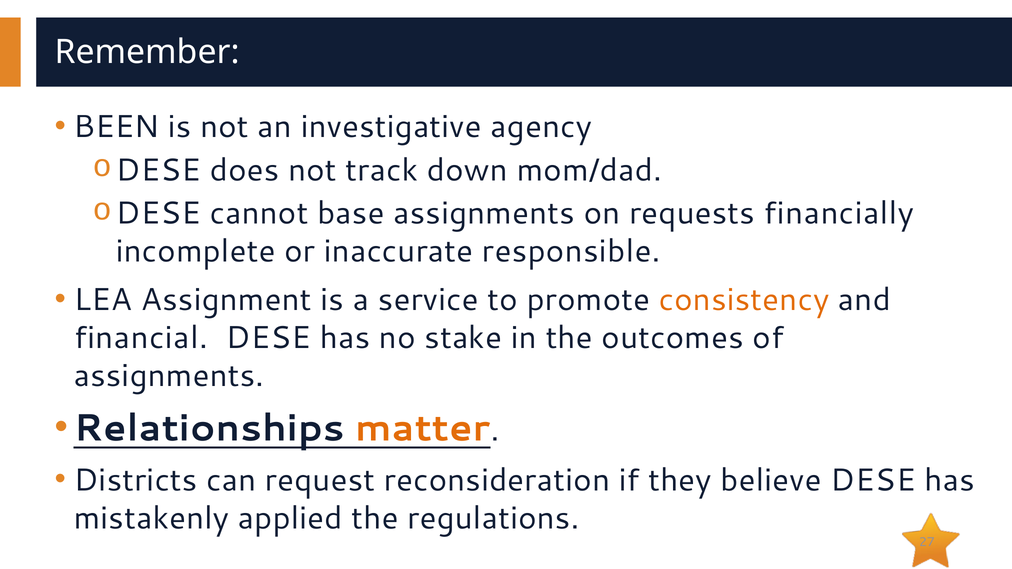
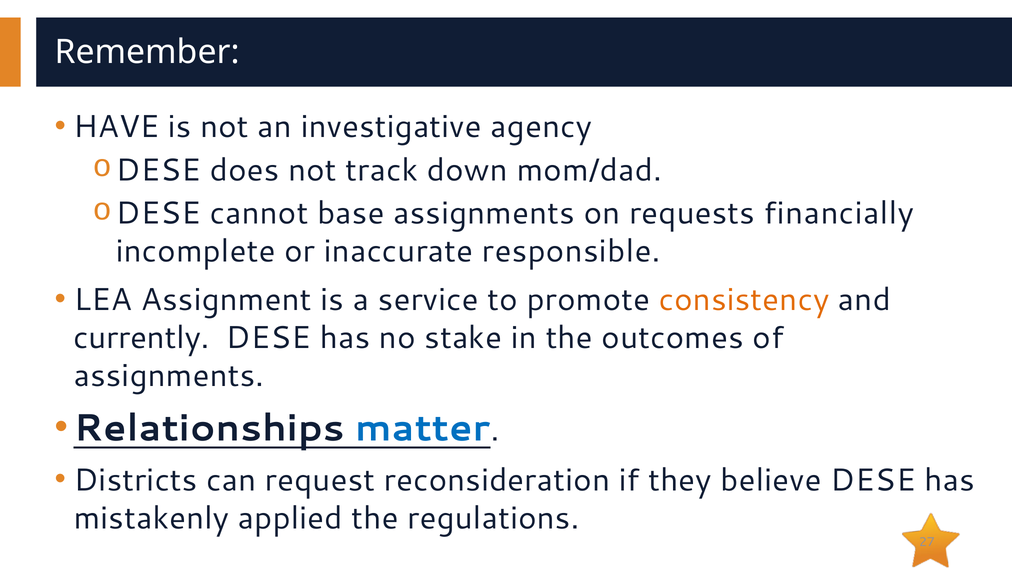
BEEN: BEEN -> HAVE (116, 127)
financial: financial -> currently (141, 338)
matter colour: orange -> blue (423, 429)
